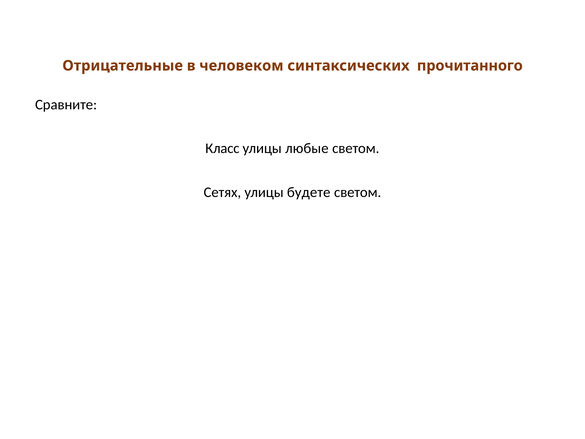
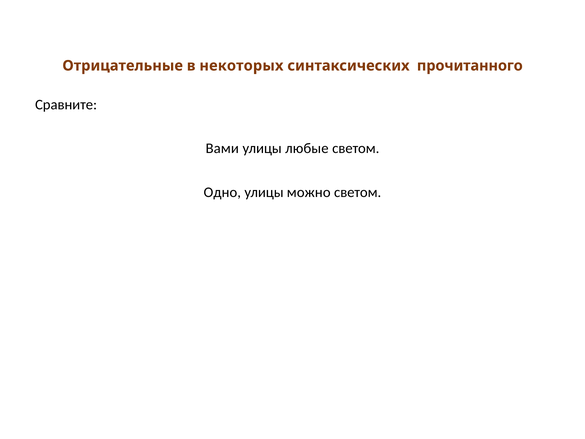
человеком: человеком -> некоторых (241, 66)
Класс: Класс -> Вами (222, 148)
Сетях: Сетях -> Одно (222, 192)
будете: будете -> можно (309, 192)
